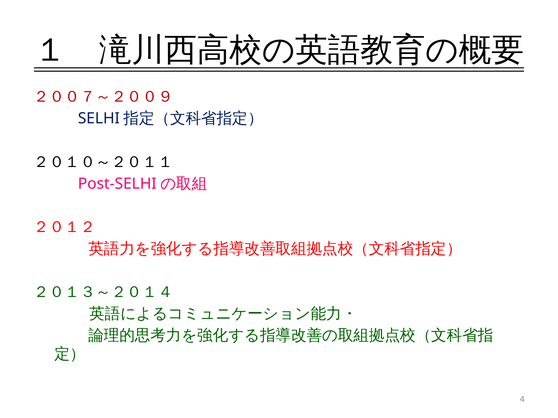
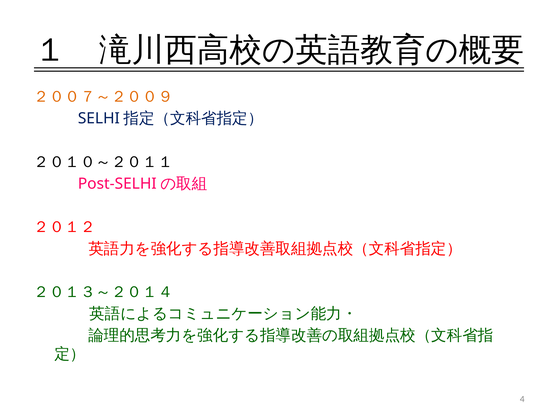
２００７～２００９ colour: red -> orange (103, 97)
